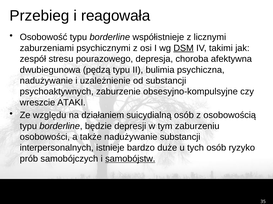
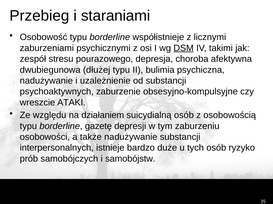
reagowała: reagowała -> staraniami (116, 16)
pędzą: pędzą -> dłużej (97, 70)
będzie: będzie -> gazetę (98, 126)
samobójstw underline: present -> none (130, 159)
